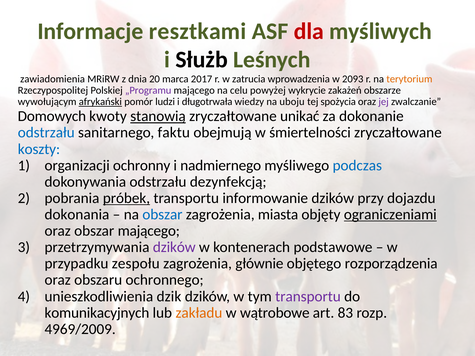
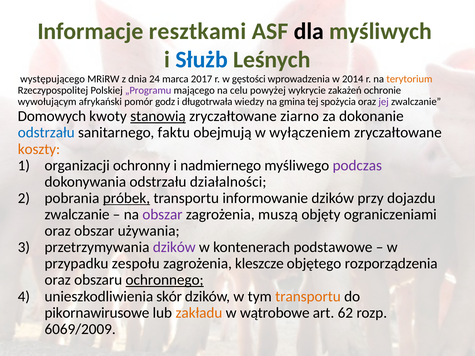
dla colour: red -> black (309, 31)
Służb colour: black -> blue (202, 60)
zawiadomienia: zawiadomienia -> występującego (53, 79)
20: 20 -> 24 (155, 79)
zatrucia: zatrucia -> gęstości (249, 79)
2093: 2093 -> 2014 (353, 79)
obszarze: obszarze -> ochronie (382, 90)
afrykański underline: present -> none (100, 102)
ludzi: ludzi -> godz (165, 102)
uboju: uboju -> gmina (292, 102)
unikać: unikać -> ziarno (300, 116)
śmiertelności: śmiertelności -> wyłączeniem (310, 133)
koszty colour: blue -> orange (39, 149)
podczas colour: blue -> purple (357, 165)
dezynfekcją: dezynfekcją -> działalności (228, 182)
dokonania: dokonania -> zwalczanie (77, 215)
obszar colour: blue -> purple (162, 215)
miasta: miasta -> muszą (278, 215)
ograniczeniami underline: present -> none (390, 215)
obszar mającego: mającego -> używania (149, 231)
głównie: głównie -> kleszcze (259, 264)
ochronnego underline: none -> present (165, 280)
dzik: dzik -> skór (169, 297)
transportu colour: purple -> orange (308, 297)
komunikacyjnych: komunikacyjnych -> pikornawirusowe (97, 313)
83: 83 -> 62 (345, 313)
4969/2009: 4969/2009 -> 6069/2009 (80, 329)
